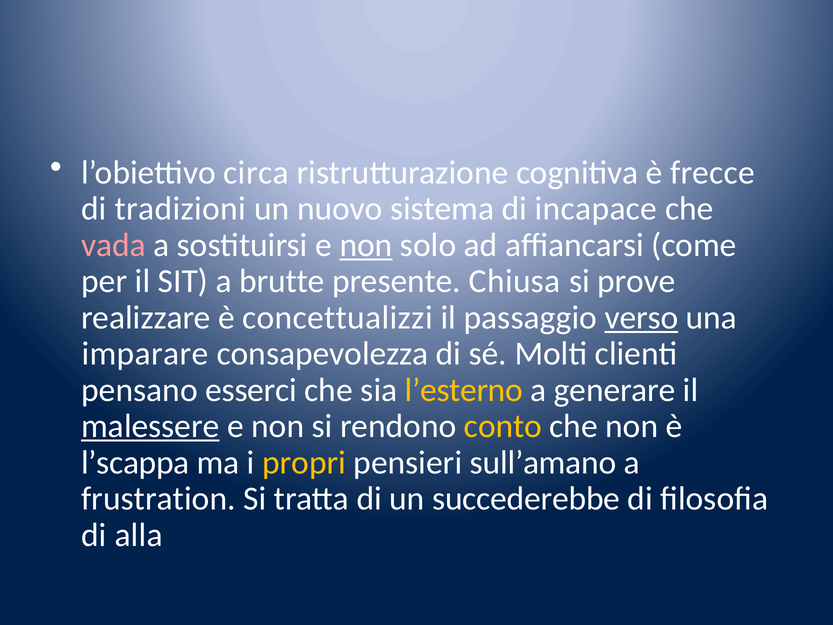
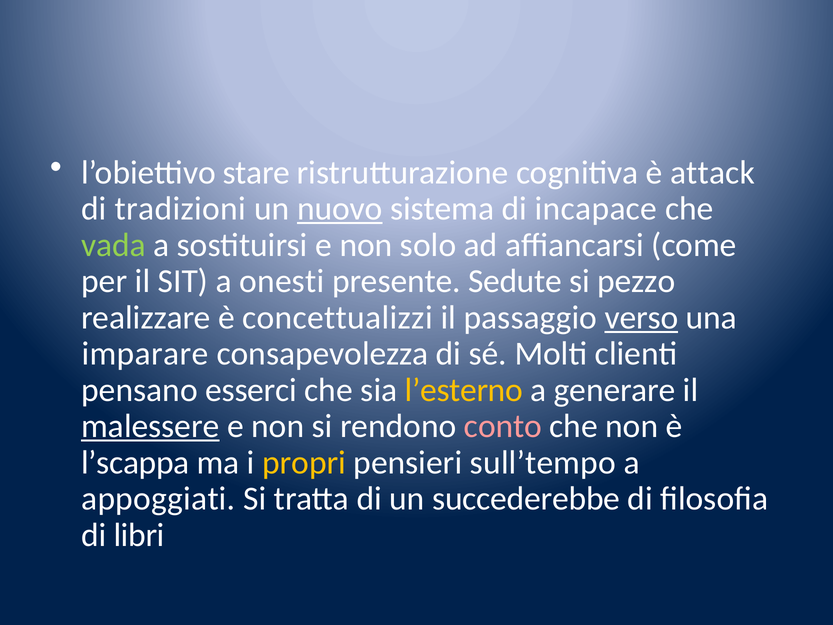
circa: circa -> stare (256, 172)
frecce: frecce -> attack (712, 172)
nuovo underline: none -> present (340, 209)
vada colour: pink -> light green (113, 245)
non underline: present -> none (366, 245)
brutte: brutte -> onesti (282, 281)
Chiusa: Chiusa -> Sedute (515, 281)
prove: prove -> pezzo (636, 281)
conto colour: yellow -> pink (503, 426)
sull’amano: sull’amano -> sull’tempo (543, 462)
frustration: frustration -> appoggiati (158, 499)
alla: alla -> libri (139, 535)
